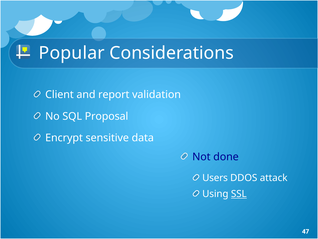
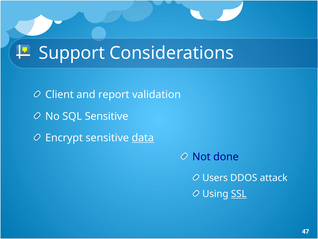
Popular: Popular -> Support (72, 53)
SQL Proposal: Proposal -> Sensitive (107, 116)
data underline: none -> present (143, 138)
